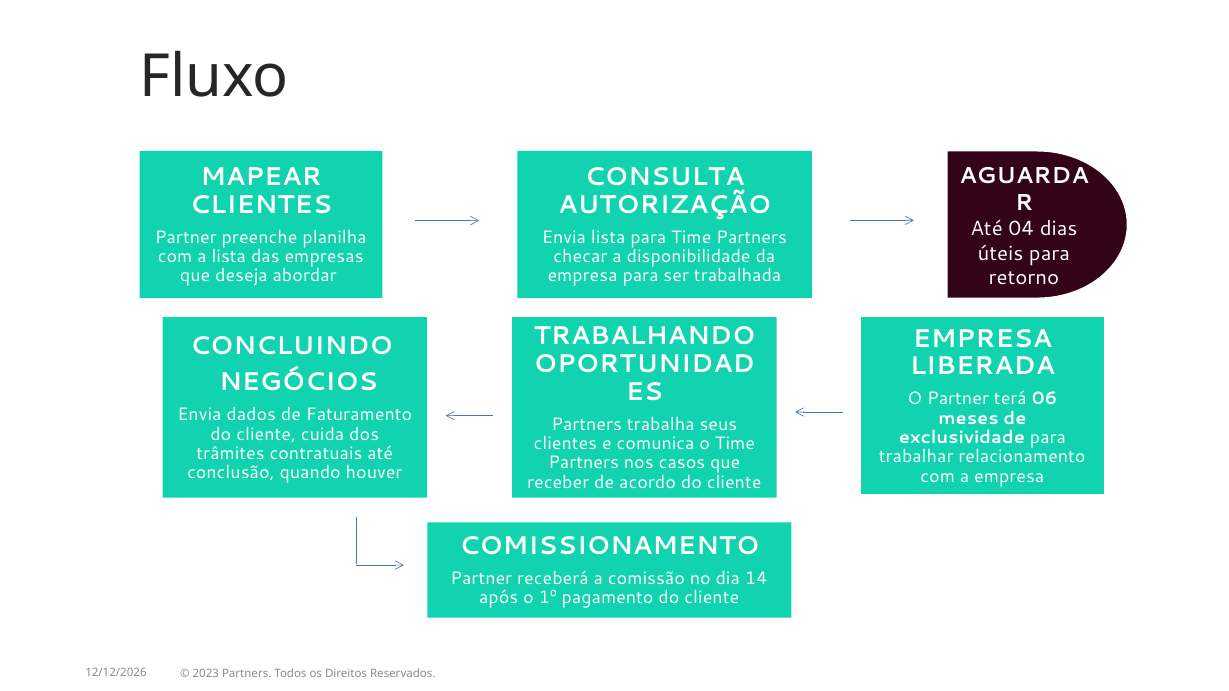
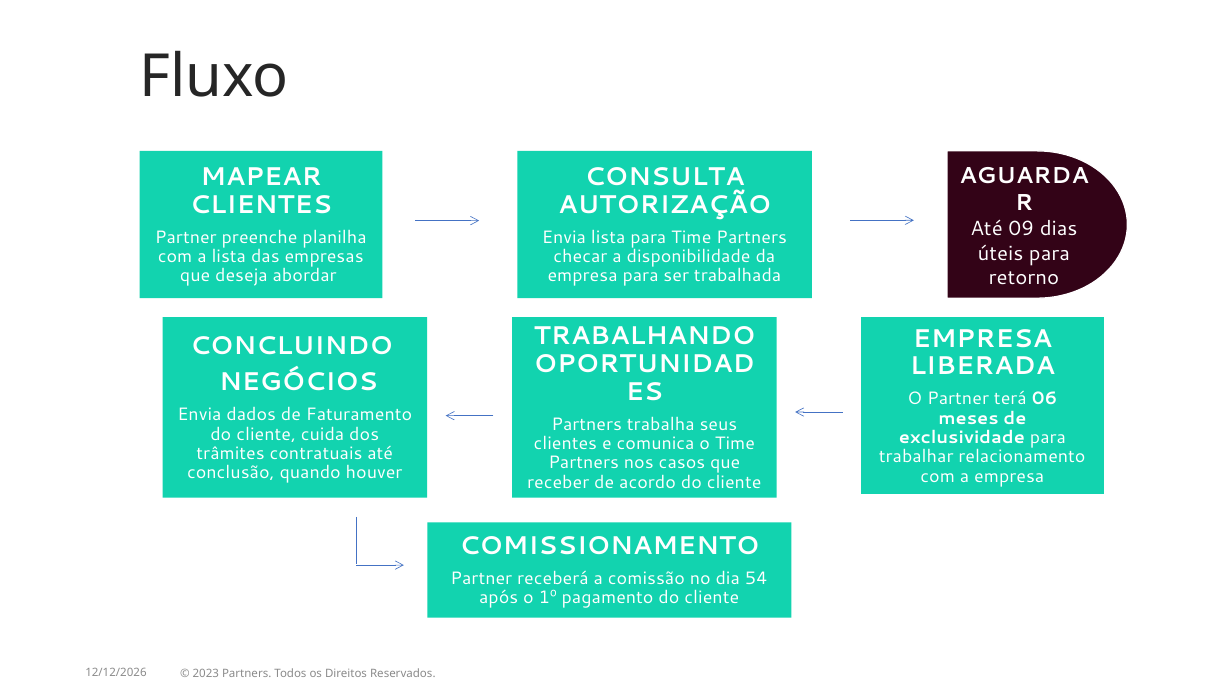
04: 04 -> 09 (1021, 229)
14: 14 -> 54 (756, 579)
